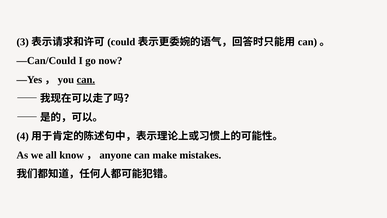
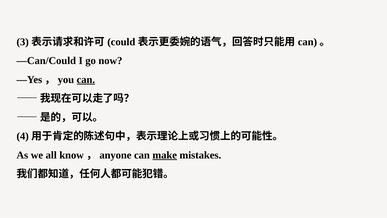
make underline: none -> present (165, 155)
